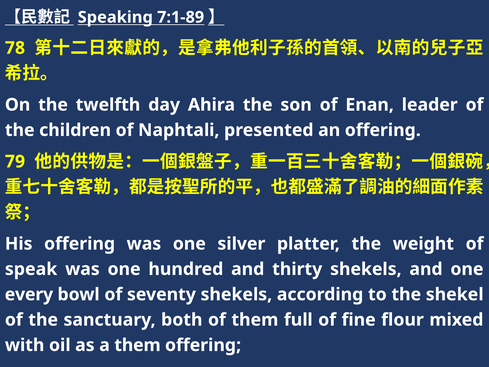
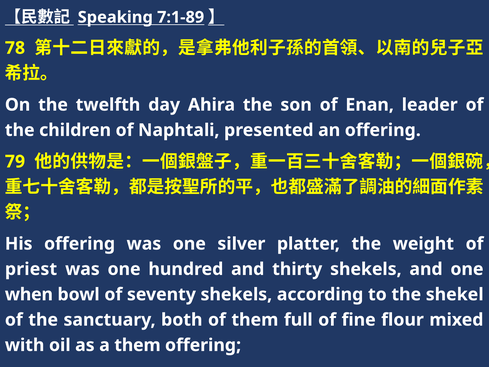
speak: speak -> priest (31, 269)
every: every -> when (29, 294)
